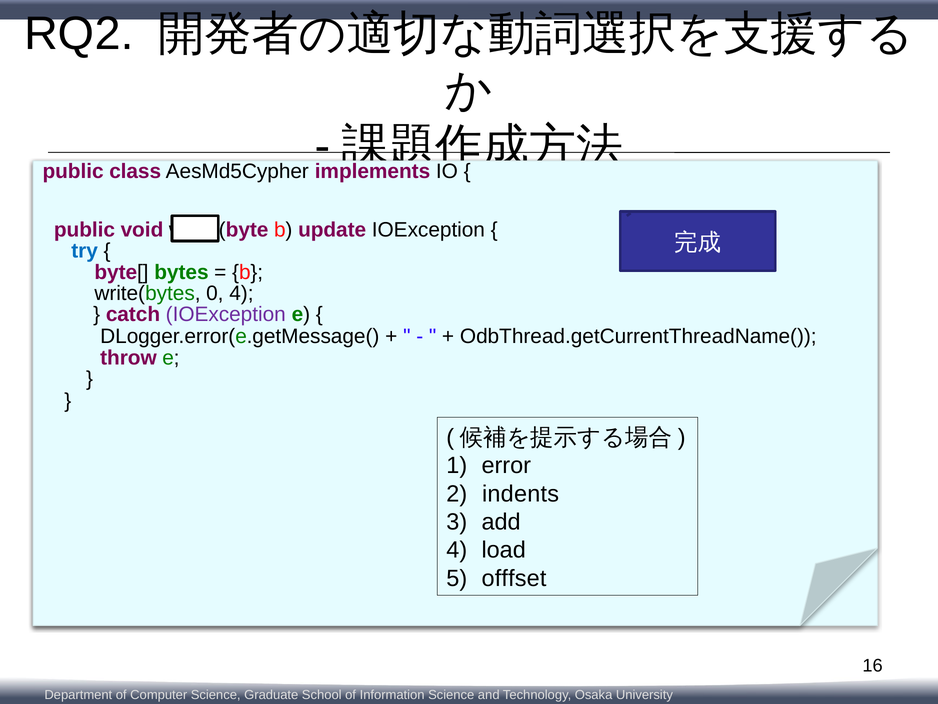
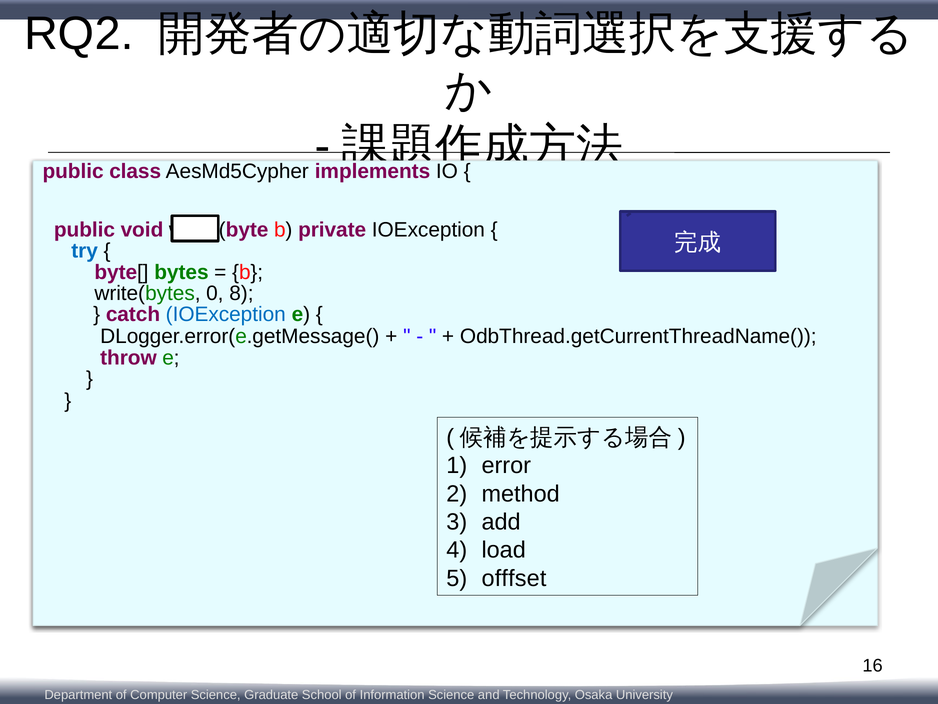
b update: update -> private (332, 230)
4: 4 -> 8 (241, 293)
IOException colour: purple -> blue (226, 314)
indents: indents -> method (521, 493)
